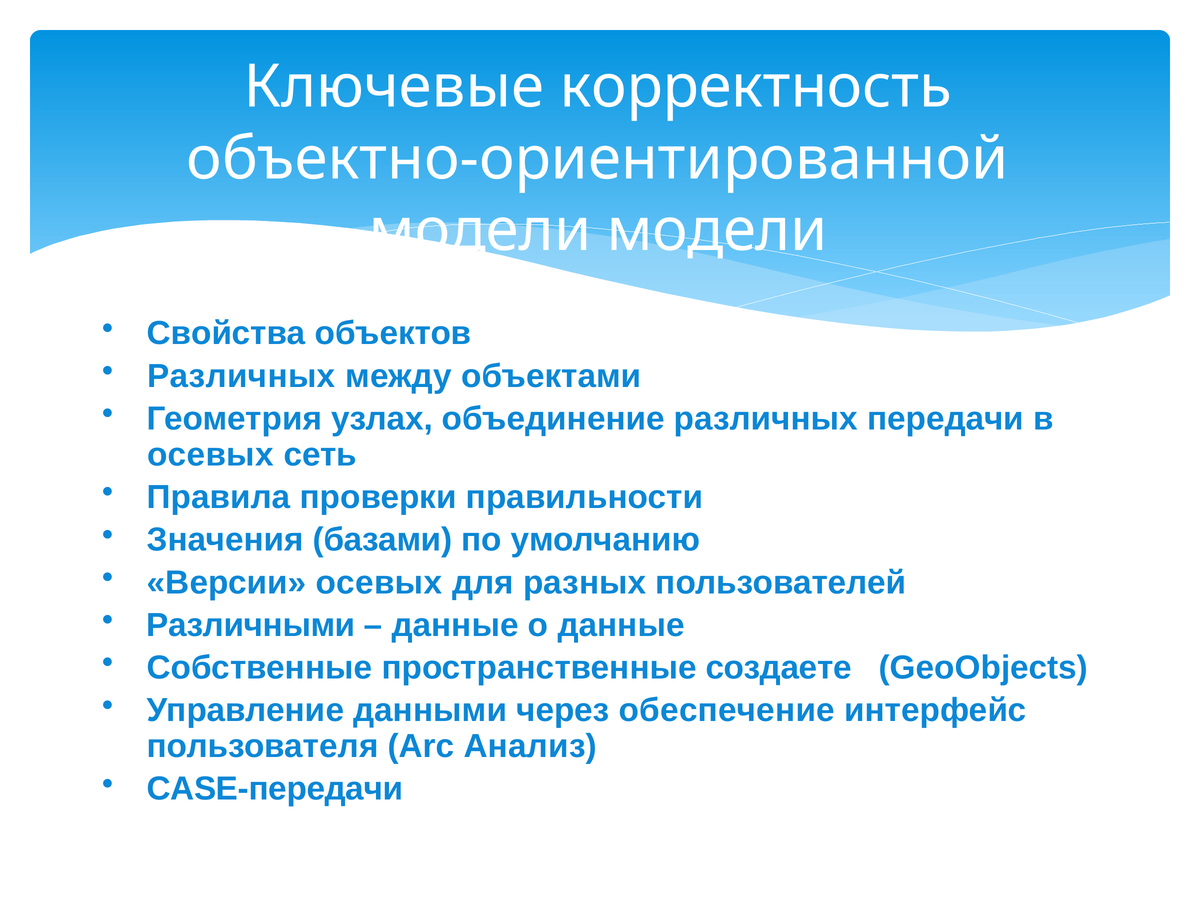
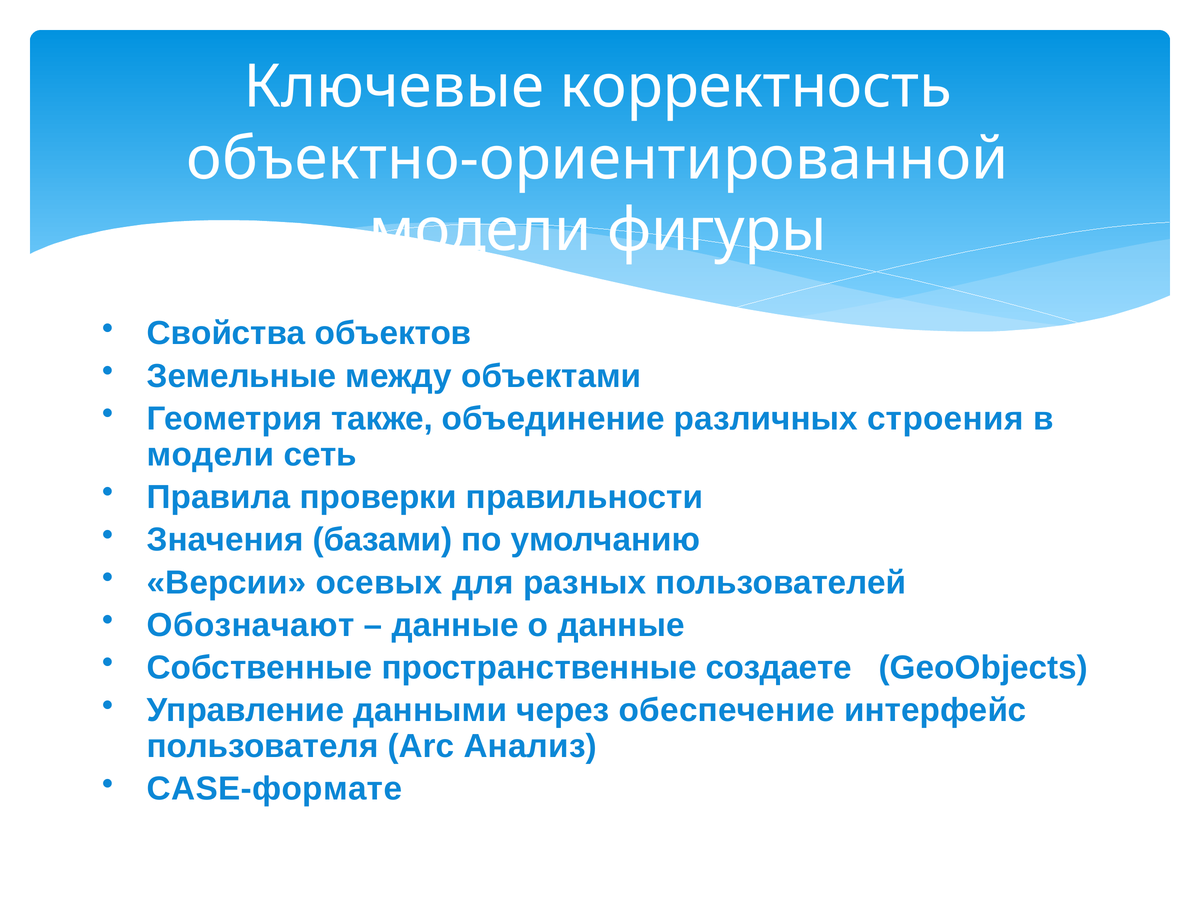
модели модели: модели -> фигуры (717, 231)
Различных: Различных -> Земельные (242, 376)
узлах: узлах -> также (382, 419)
передачи: передачи -> строения (945, 419)
осевых: осевых -> модели (211, 455)
Различными: Различными -> Обозначают (251, 625)
CASE-передачи: CASE-передачи -> CASE-формате (275, 789)
